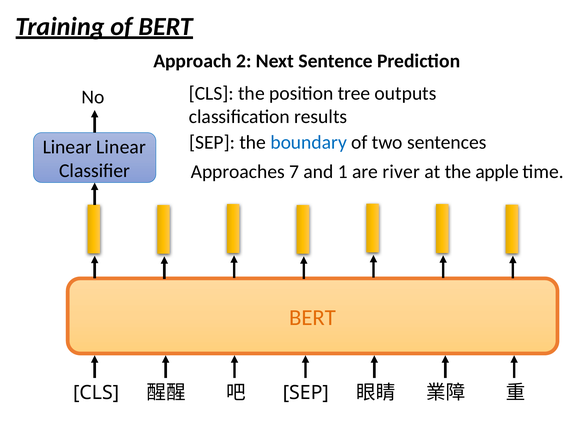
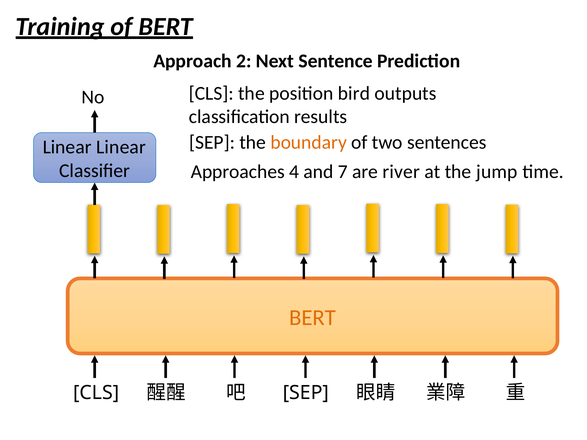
tree: tree -> bird (354, 93)
boundary colour: blue -> orange (309, 143)
7: 7 -> 4 (294, 172)
1: 1 -> 7 (343, 172)
apple: apple -> jump (497, 172)
